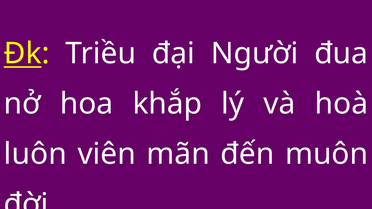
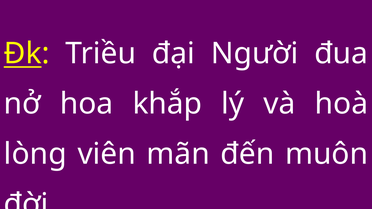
luôn: luôn -> lòng (35, 154)
